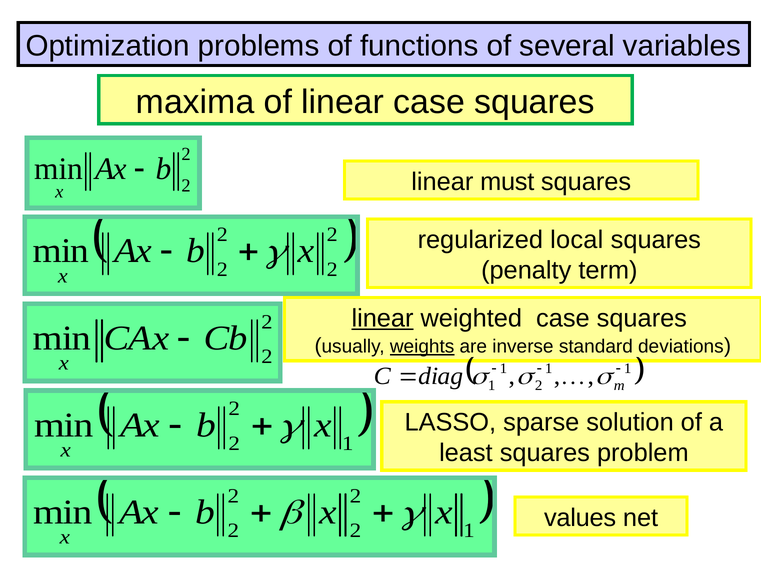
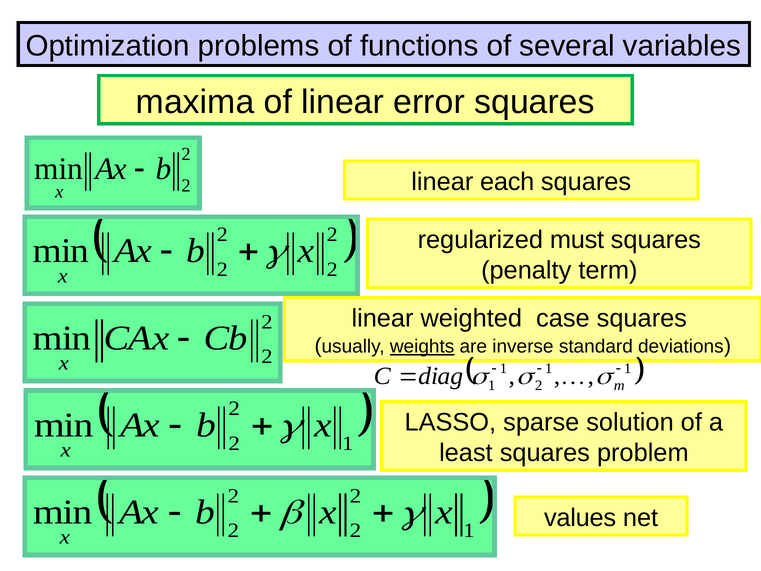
linear case: case -> error (429, 102)
must: must -> each (507, 182)
local: local -> must (577, 240)
linear underline: present -> none (383, 318)
